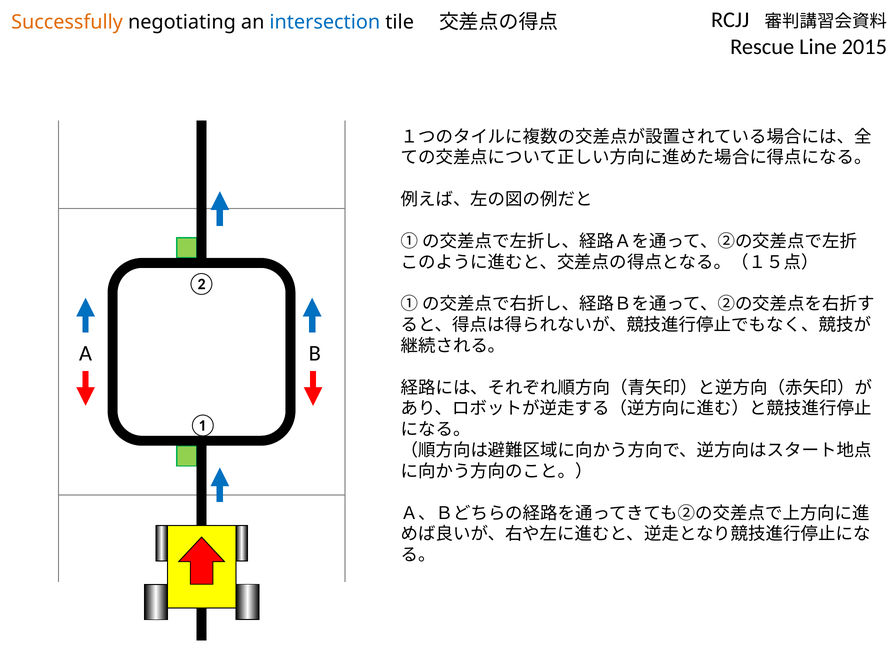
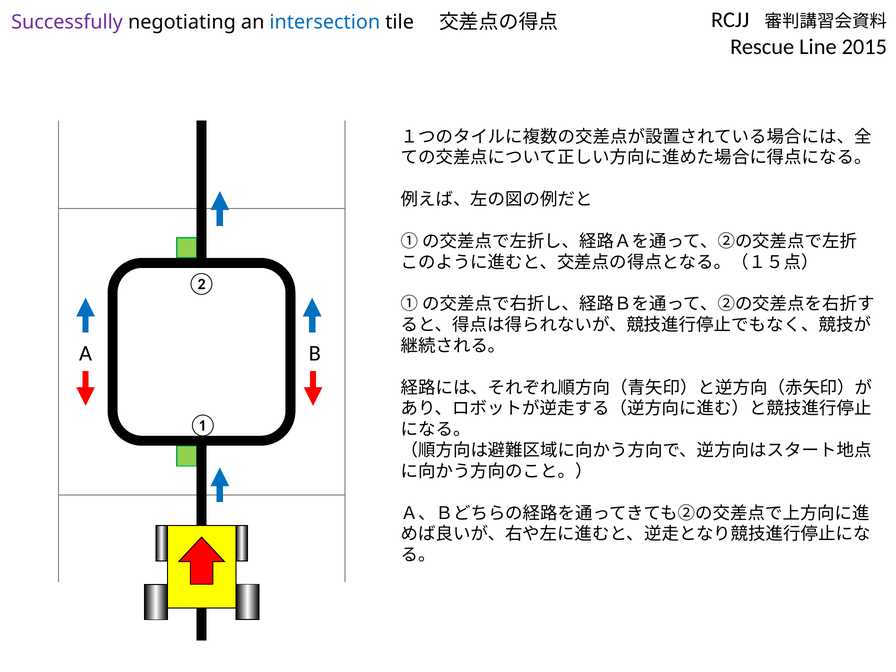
Successfully colour: orange -> purple (67, 22)
